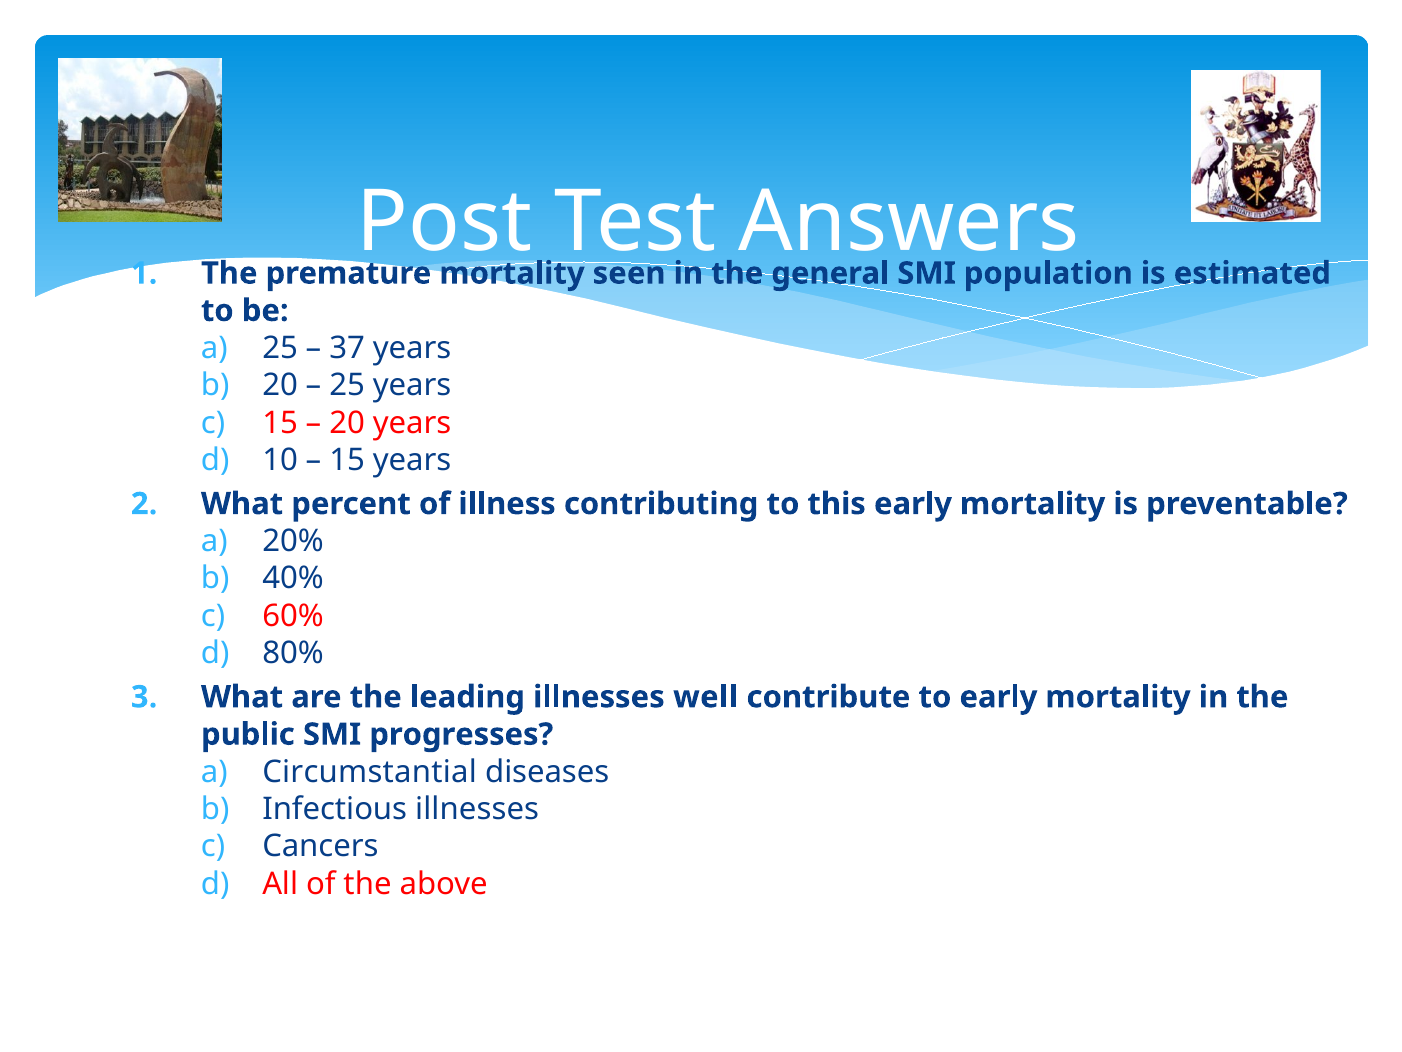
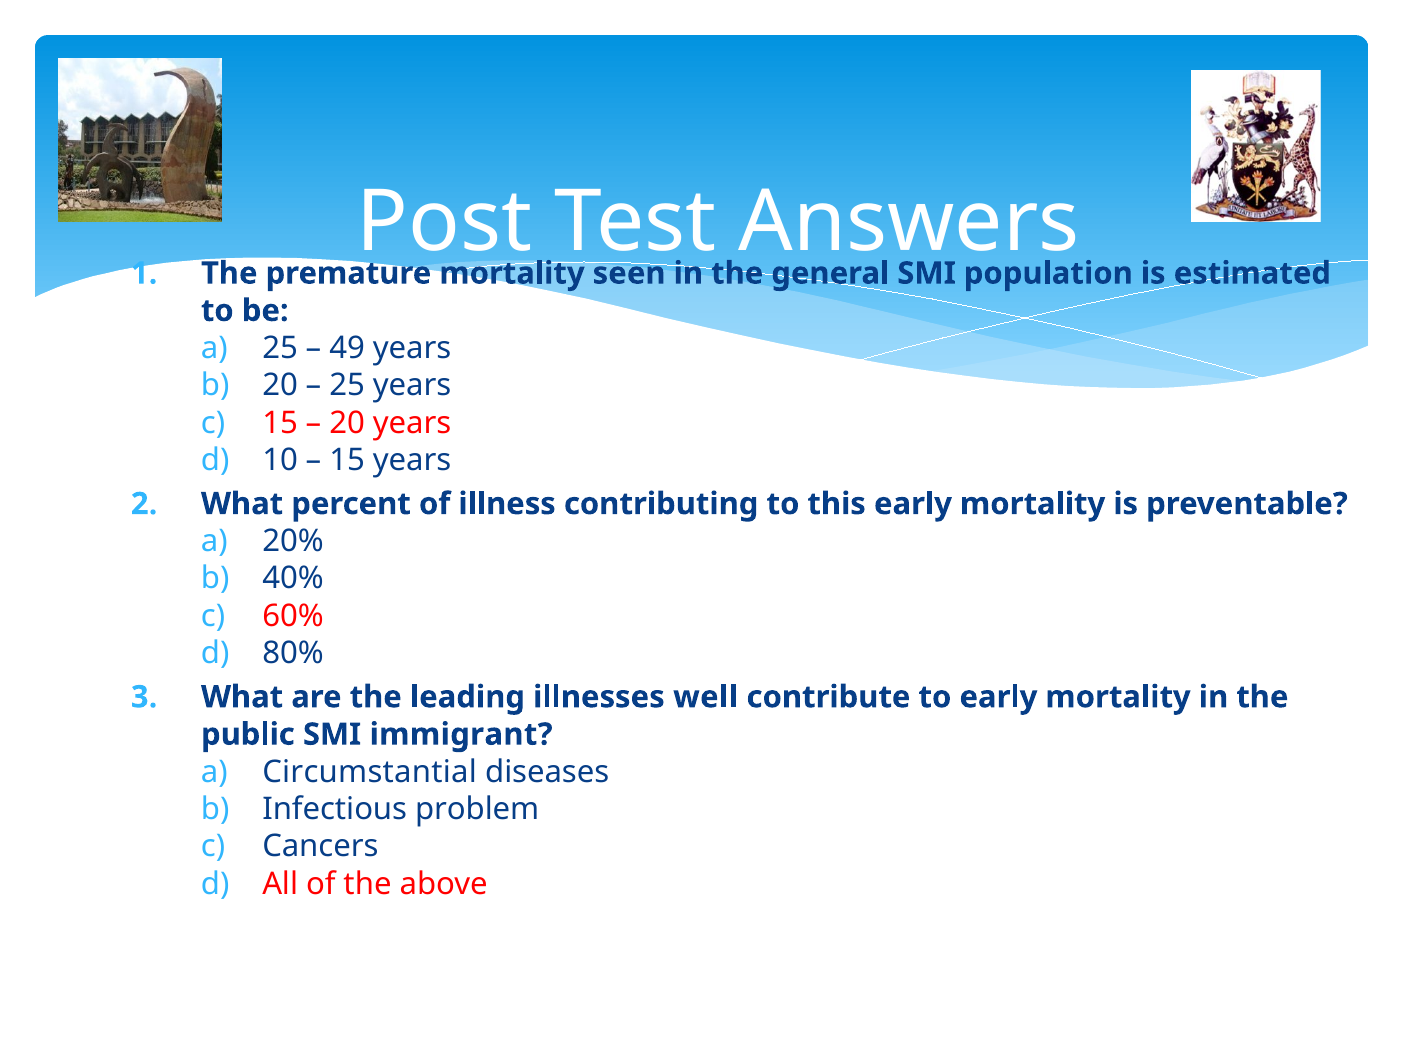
37: 37 -> 49 (347, 348)
progresses: progresses -> immigrant (461, 734)
Infectious illnesses: illnesses -> problem (477, 809)
